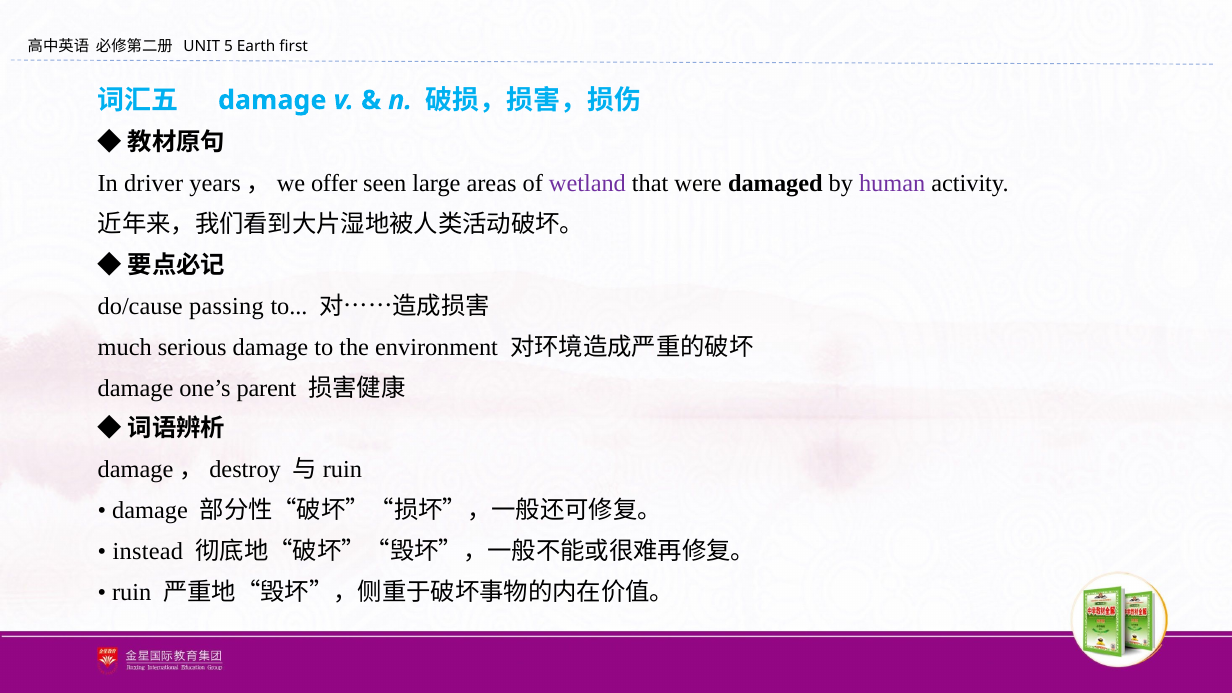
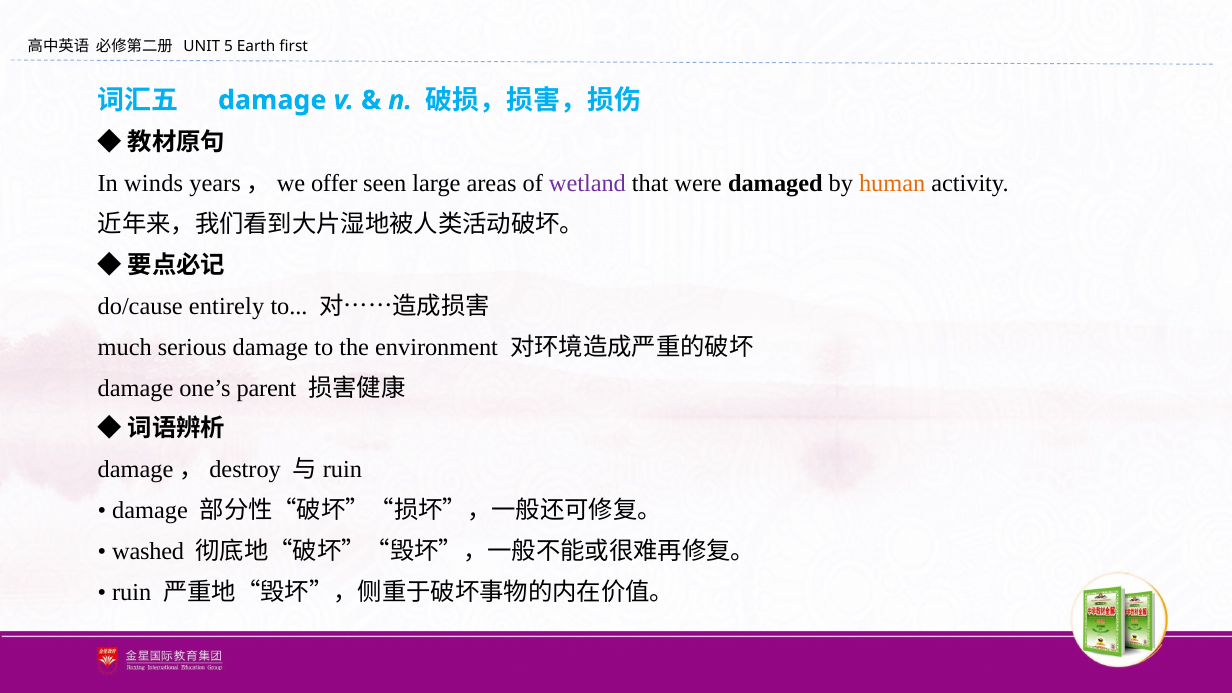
driver: driver -> winds (154, 183)
human colour: purple -> orange (892, 183)
passing: passing -> entirely (227, 306)
instead: instead -> washed (148, 552)
